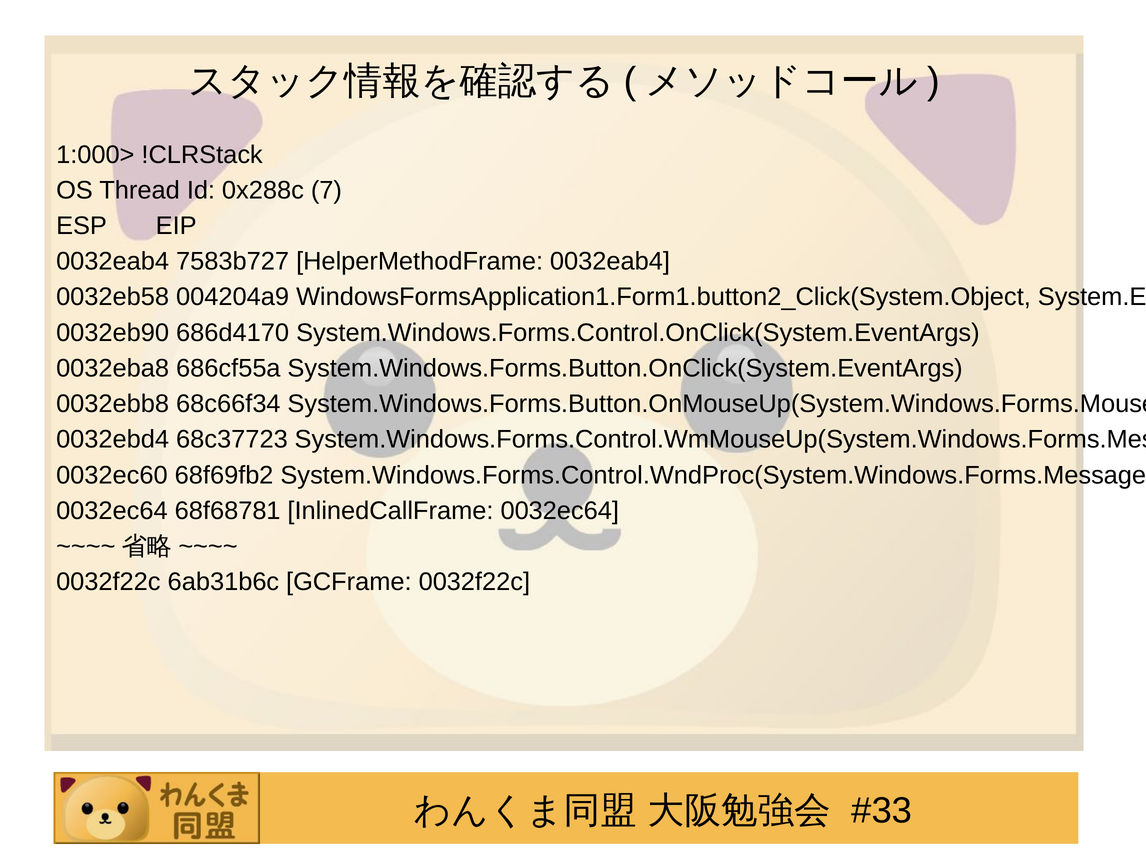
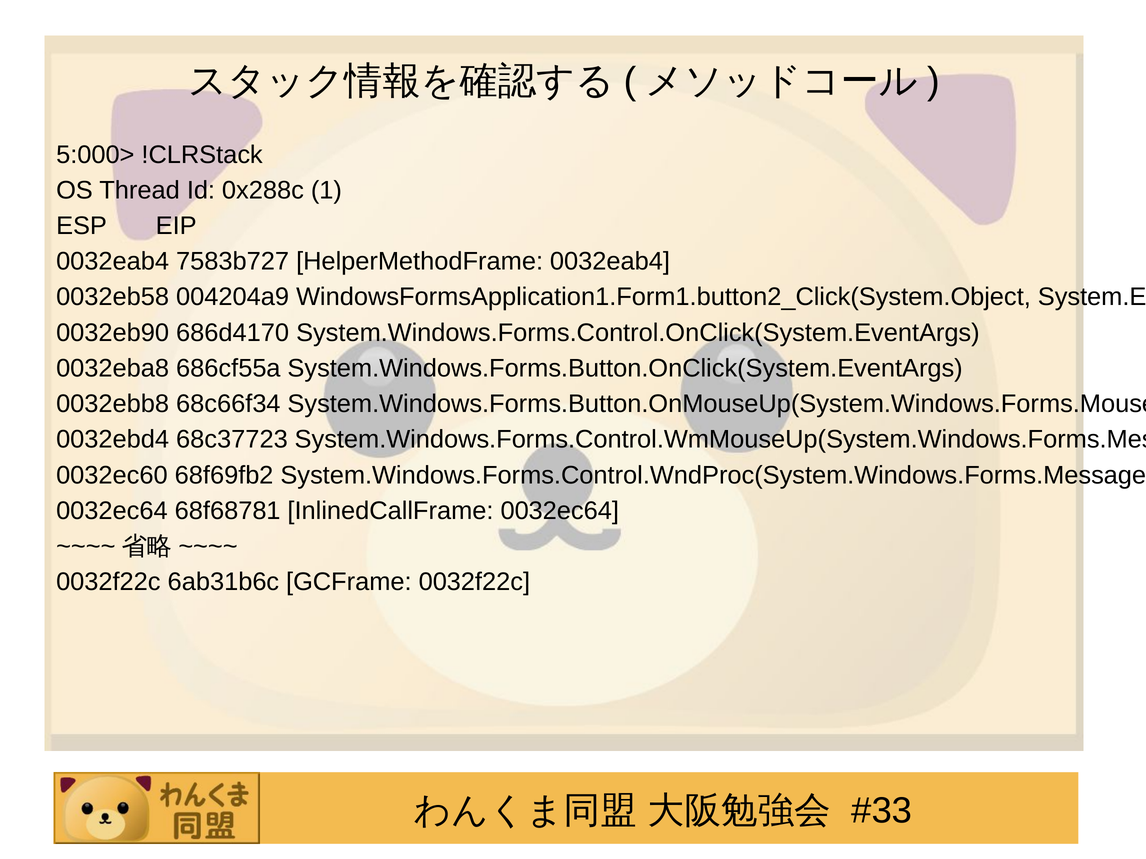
1:000>: 1:000> -> 5:000> (95, 155)
7: 7 -> 1 (326, 190)
